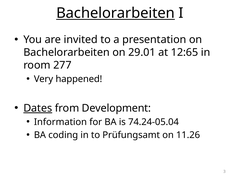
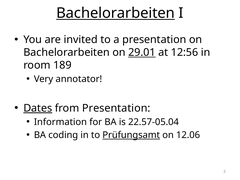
29.01 underline: none -> present (142, 52)
12:65: 12:65 -> 12:56 (185, 52)
277: 277 -> 189 (62, 65)
happened: happened -> annotator (79, 79)
from Development: Development -> Presentation (116, 108)
74.24-05.04: 74.24-05.04 -> 22.57-05.04 (153, 122)
Prüfungsamt underline: none -> present (131, 135)
11.26: 11.26 -> 12.06 (188, 135)
